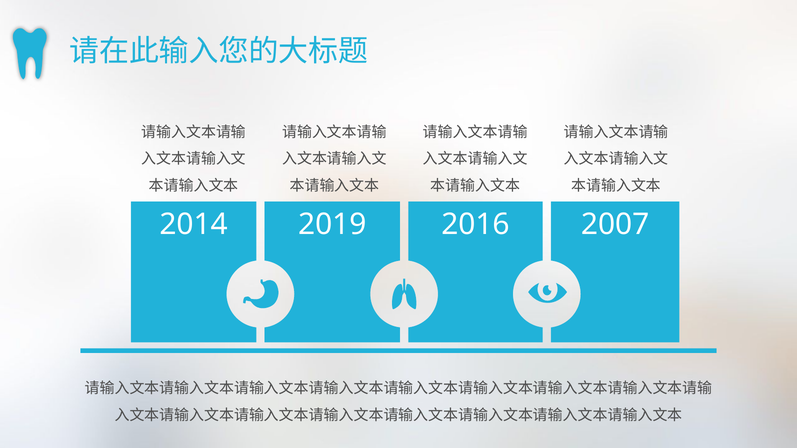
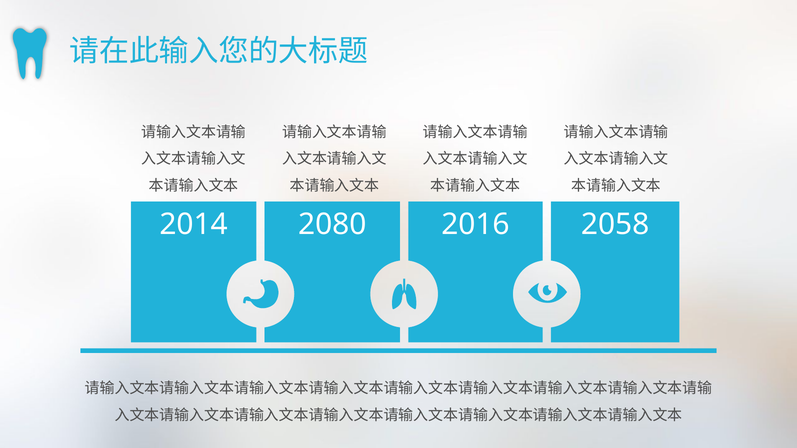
2019: 2019 -> 2080 (332, 225)
2007: 2007 -> 2058 (615, 225)
